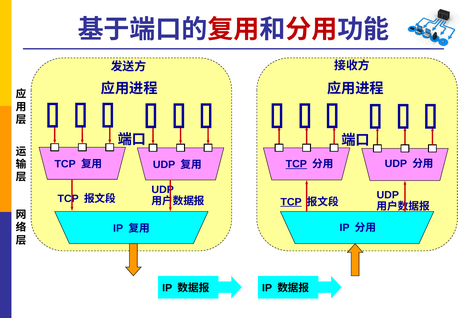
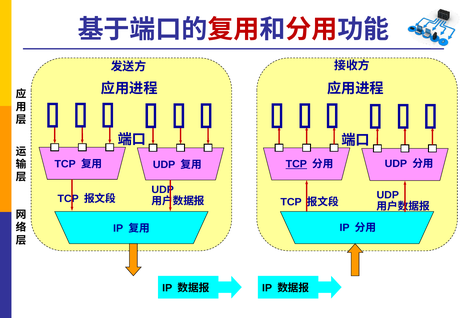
TCP underline: present -> none (291, 202)
